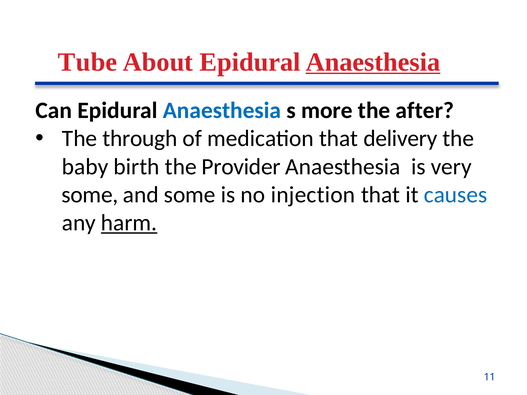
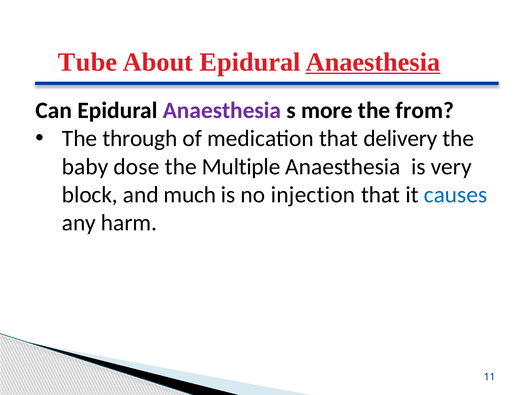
Anaesthesia colour: blue -> purple (222, 111)
after: after -> from (425, 111)
birth: birth -> dose (136, 167)
Provider: Provider -> Multiple (241, 167)
some: some -> block (90, 195)
and some: some -> much (190, 195)
harm underline: present -> none (129, 223)
